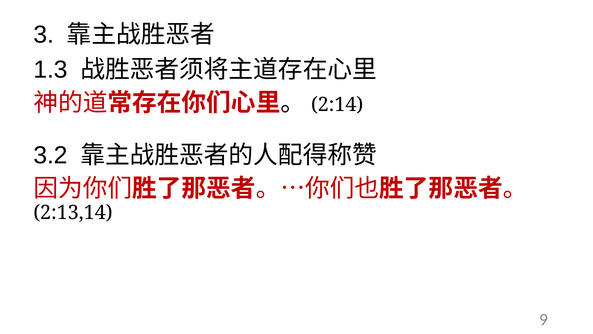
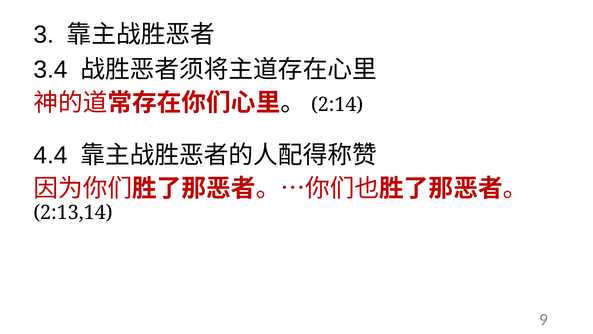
1.3: 1.3 -> 3.4 (50, 70)
3.2: 3.2 -> 4.4 (50, 155)
